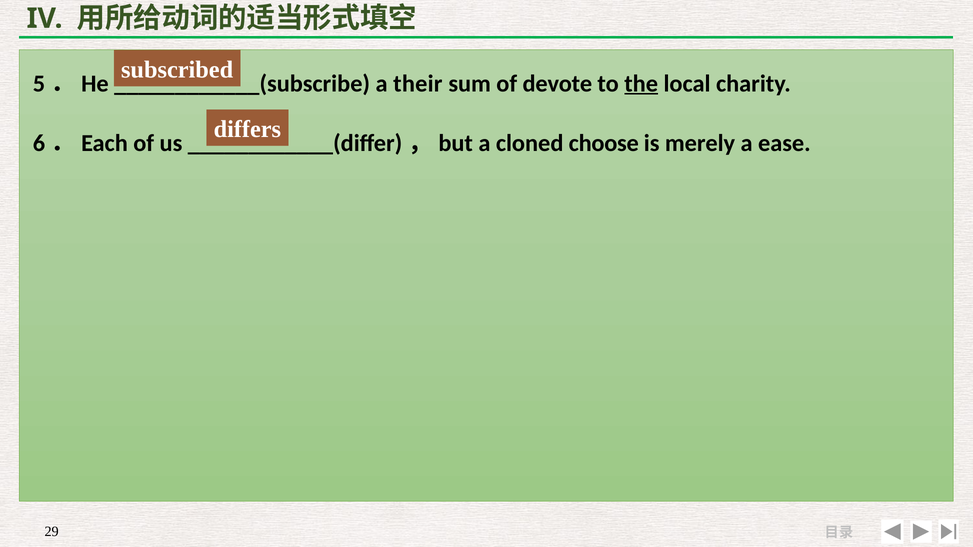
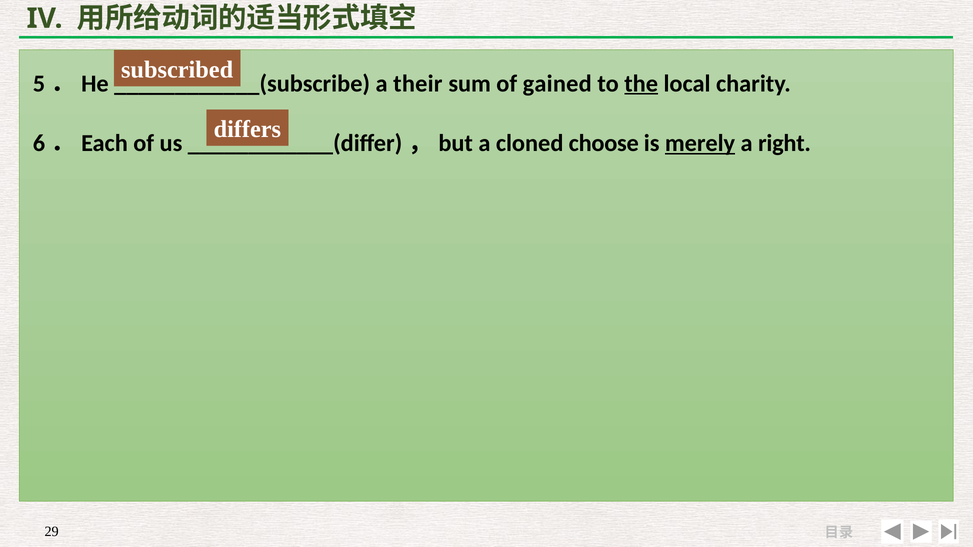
devote: devote -> gained (557, 84)
merely underline: none -> present (700, 143)
ease: ease -> right (785, 143)
